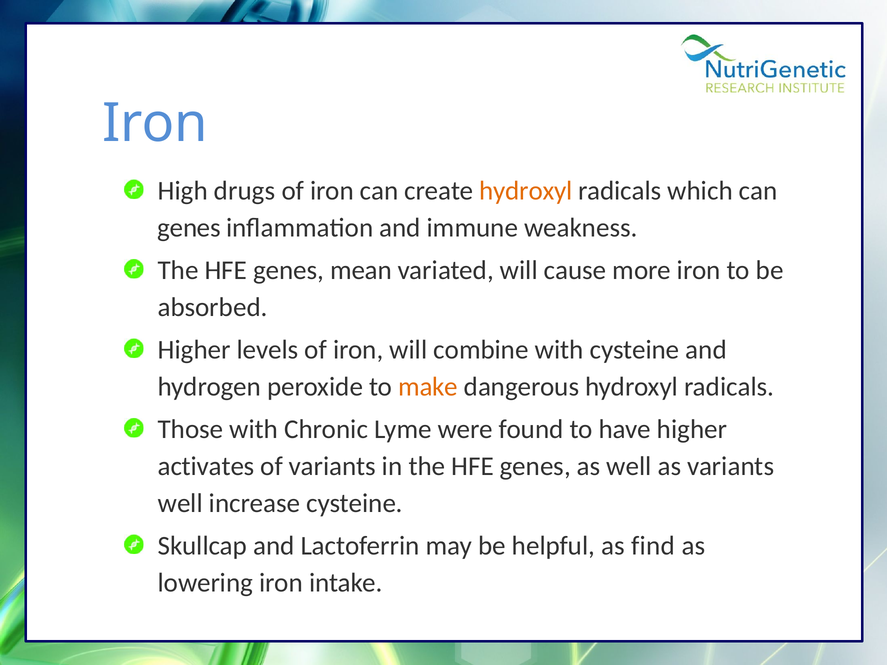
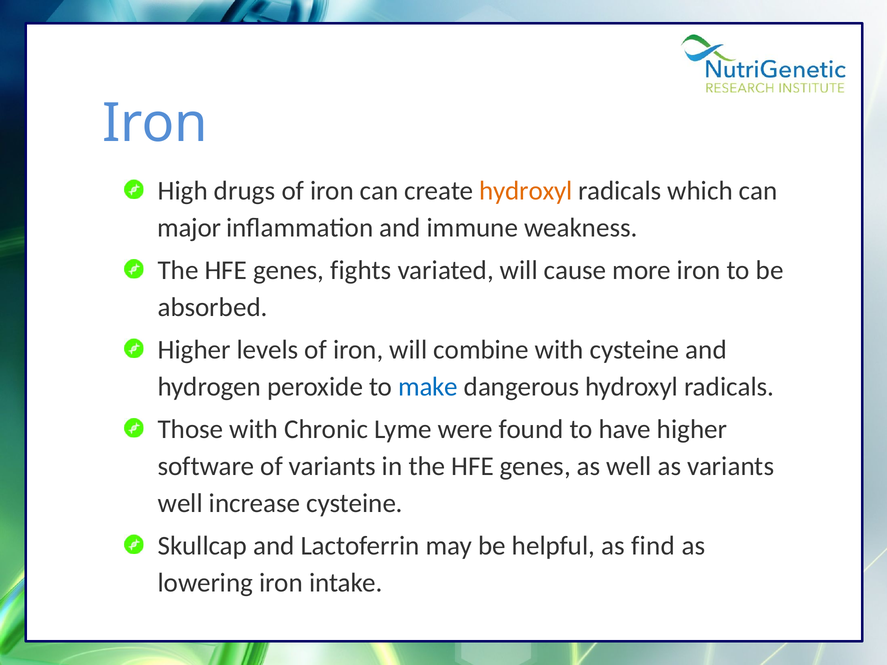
genes: genes -> major (189, 228)
mean: mean -> fights (361, 271)
make colour: orange -> blue (428, 387)
activates: activates -> software (206, 467)
